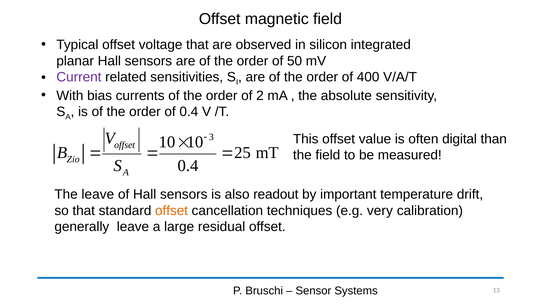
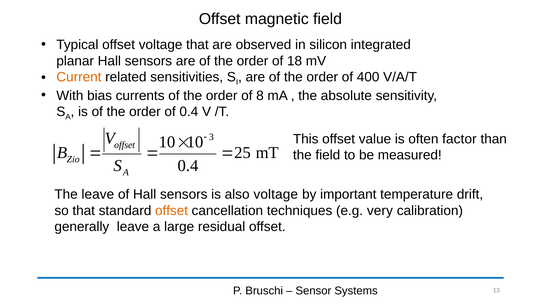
50: 50 -> 18 (295, 61)
Current colour: purple -> orange (79, 77)
2: 2 -> 8 (260, 96)
digital: digital -> factor (459, 139)
also readout: readout -> voltage (276, 195)
